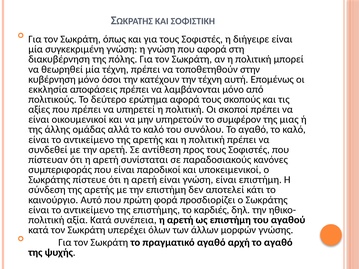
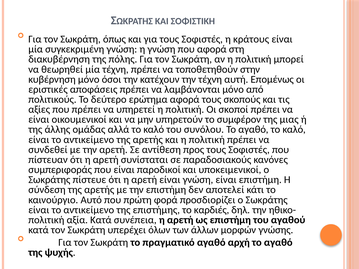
διήγειρε: διήγειρε -> κράτους (251, 39)
εκκλησία: εκκλησία -> εριστικές (48, 89)
